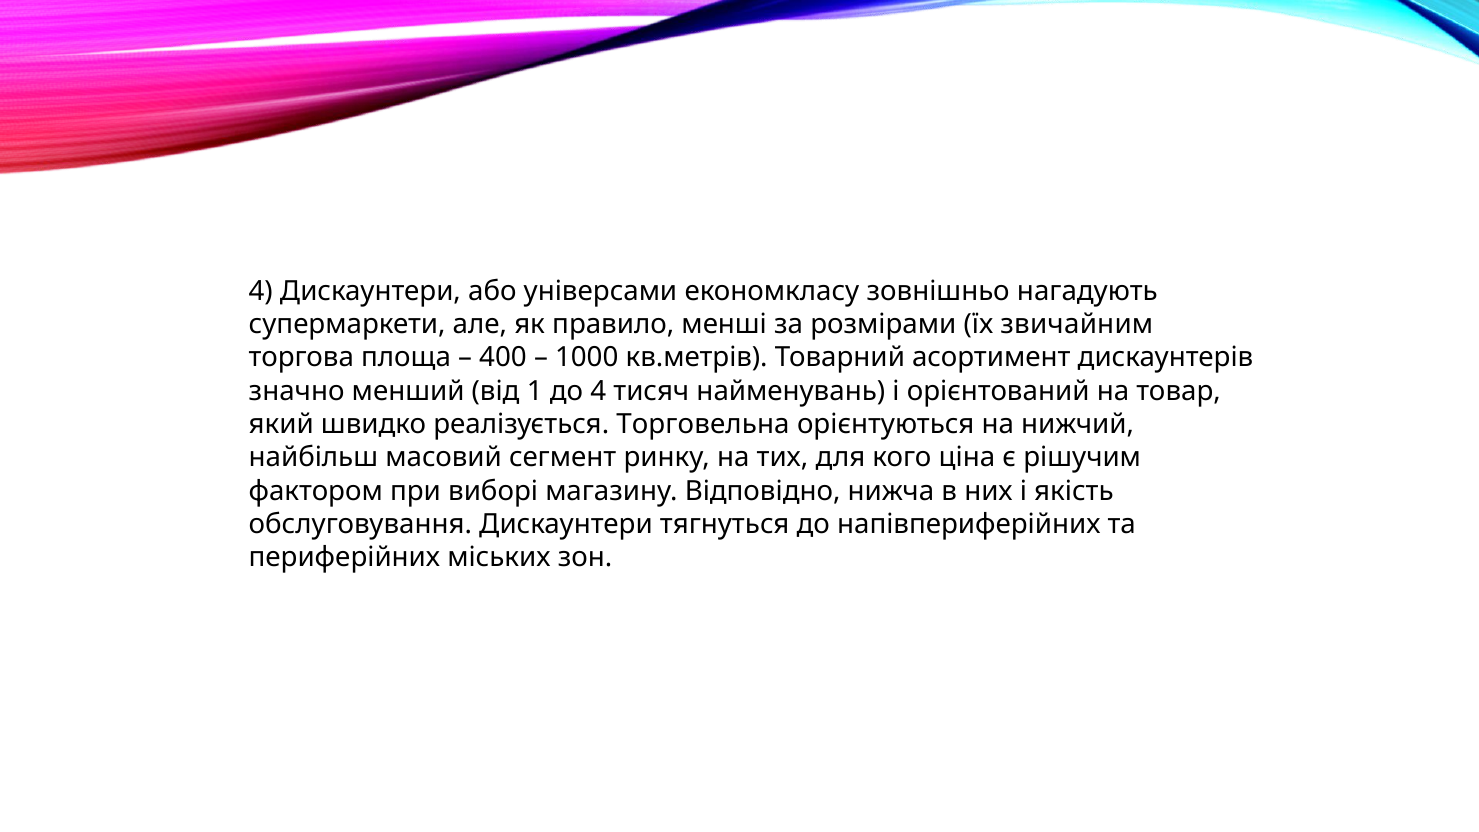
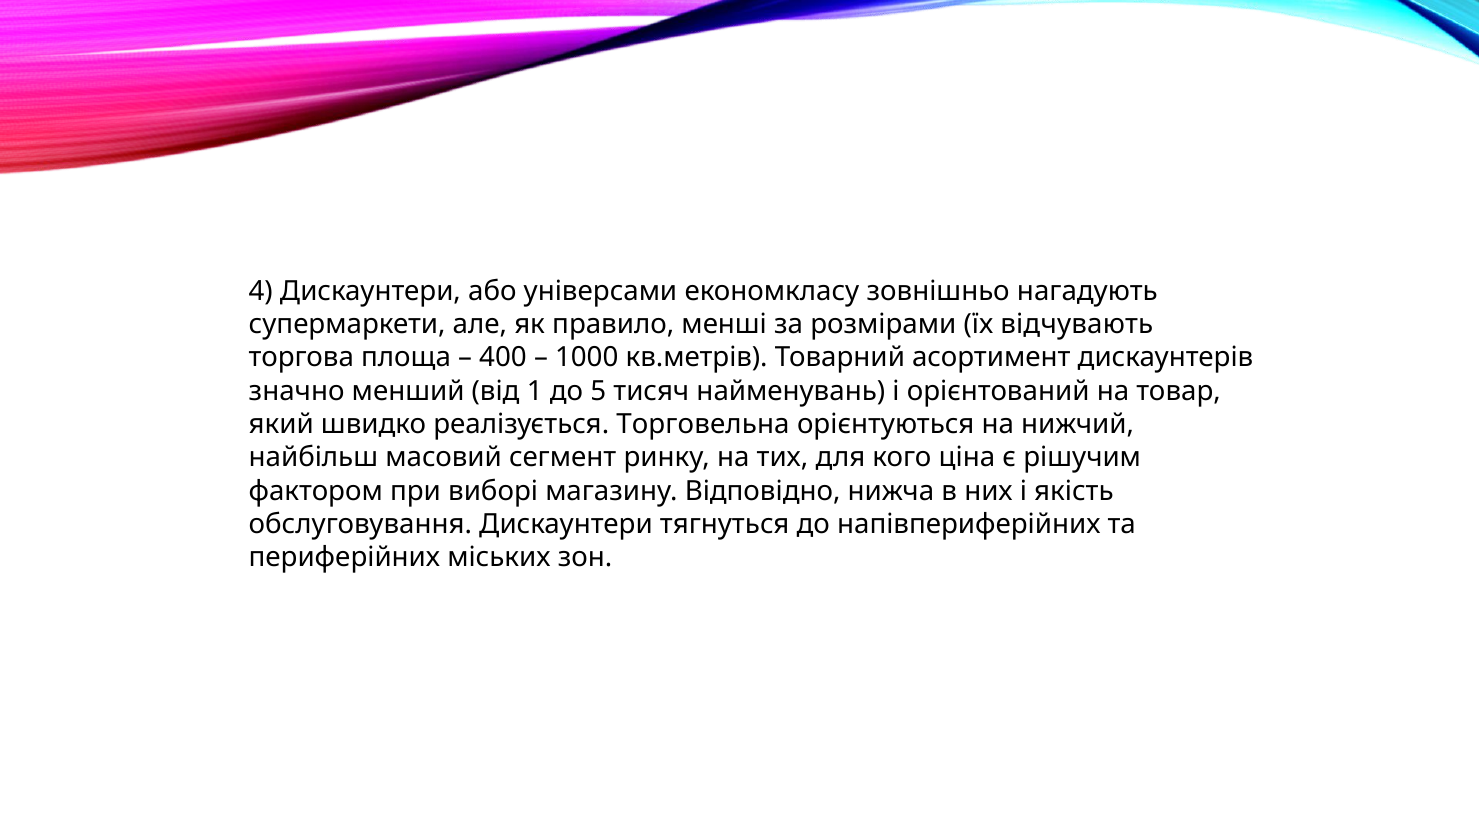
звичайним: звичайним -> відчувають (1077, 325)
до 4: 4 -> 5 (598, 391)
